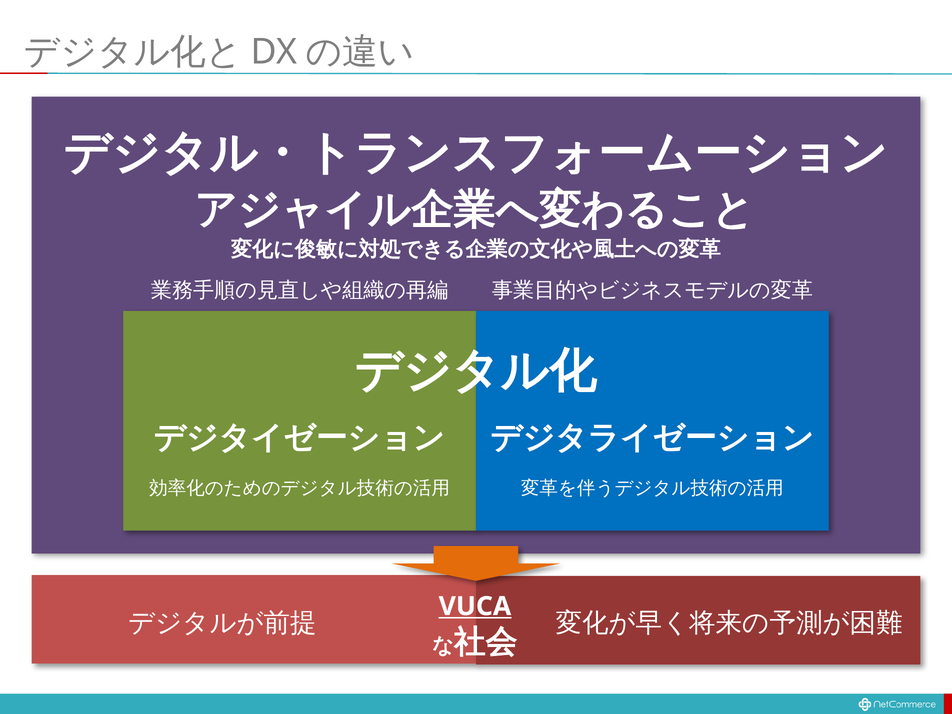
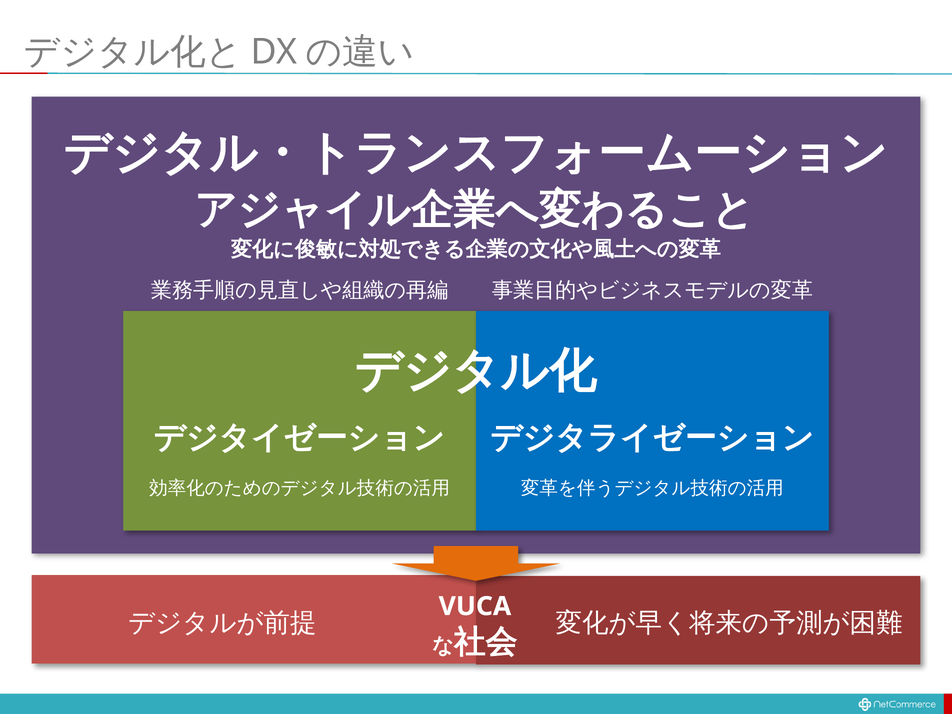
VUCA underline: present -> none (475, 606)
